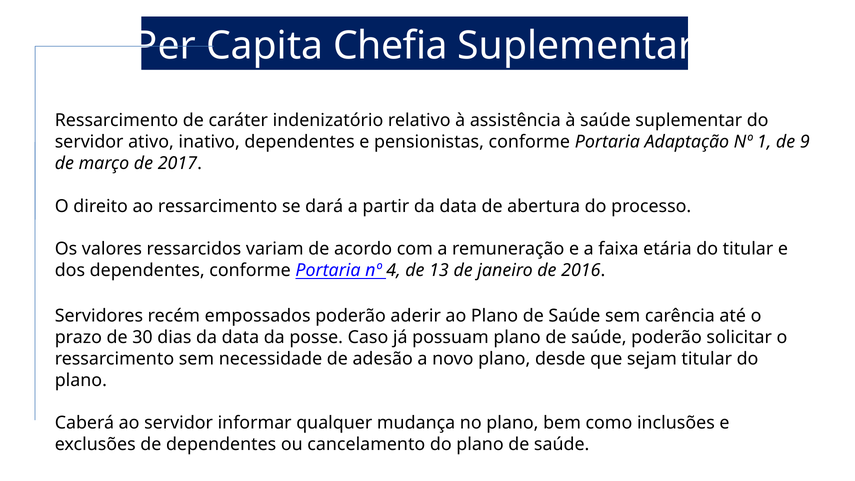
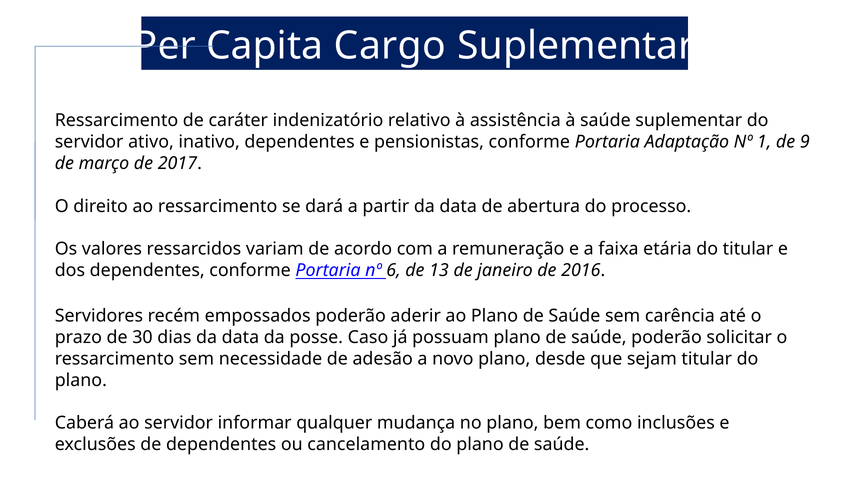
Chefia: Chefia -> Cargo (390, 46)
4: 4 -> 6 (394, 270)
